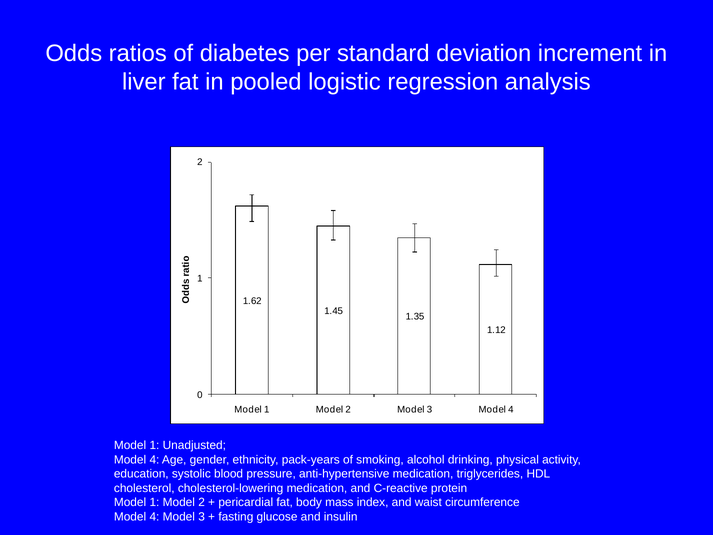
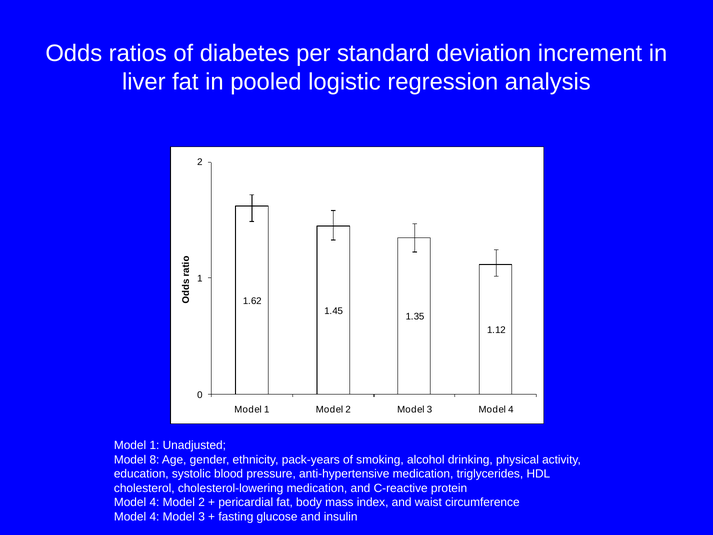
4: 4 -> 8 (154, 459)
1: 1 -> 4 (154, 502)
